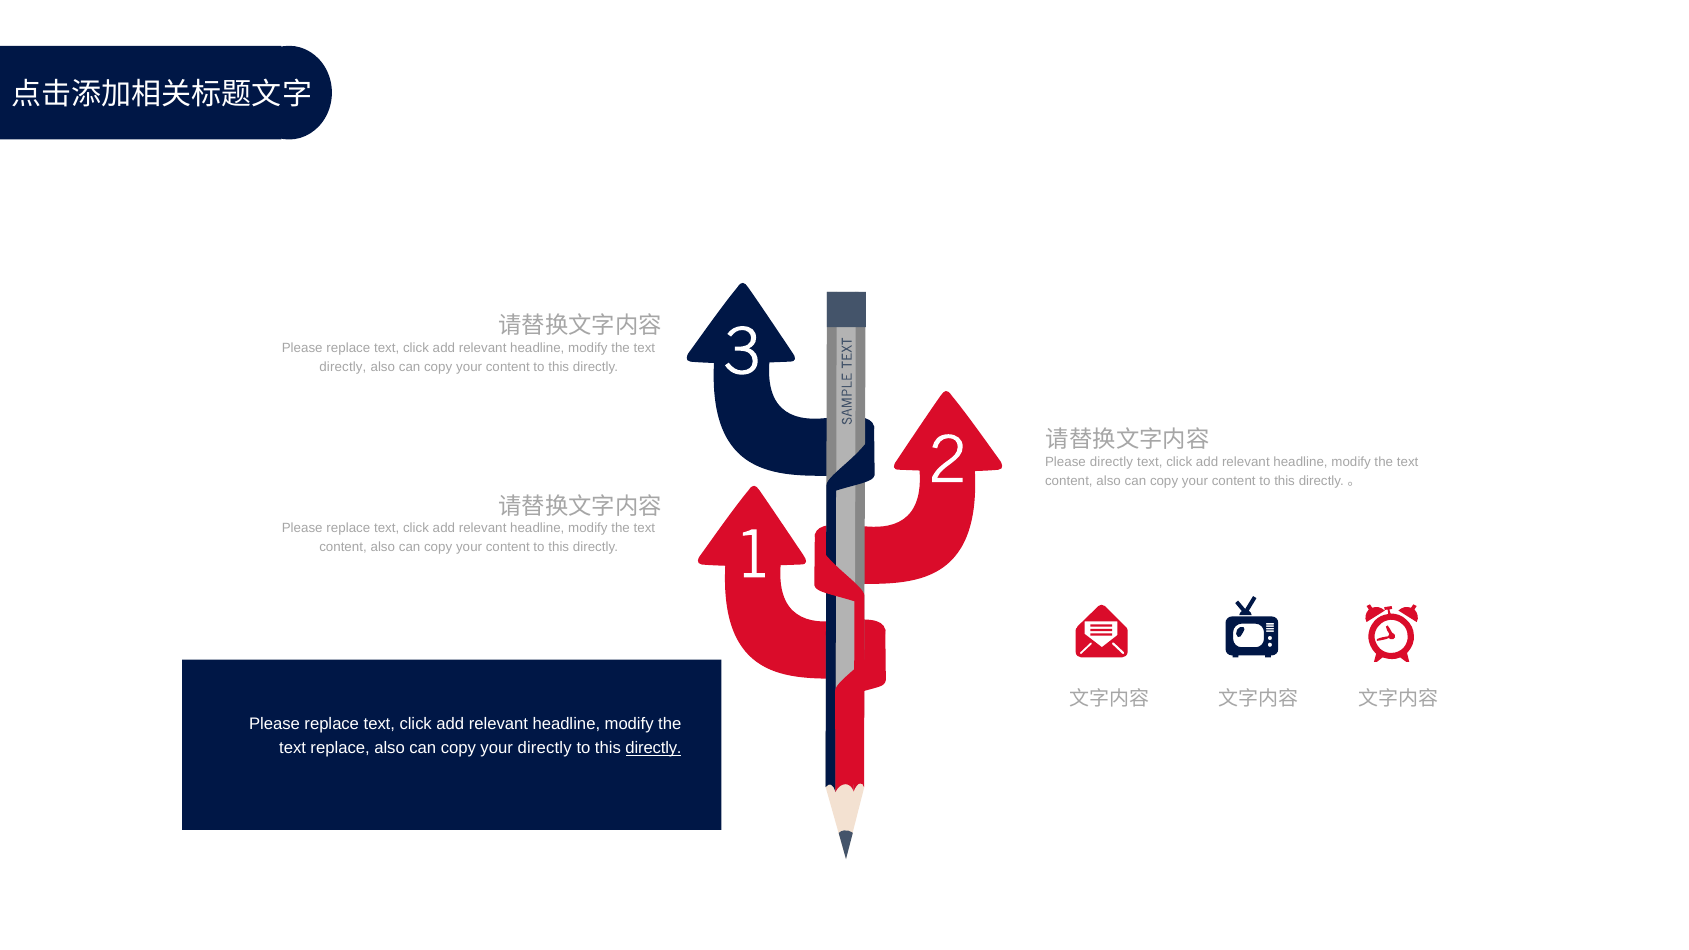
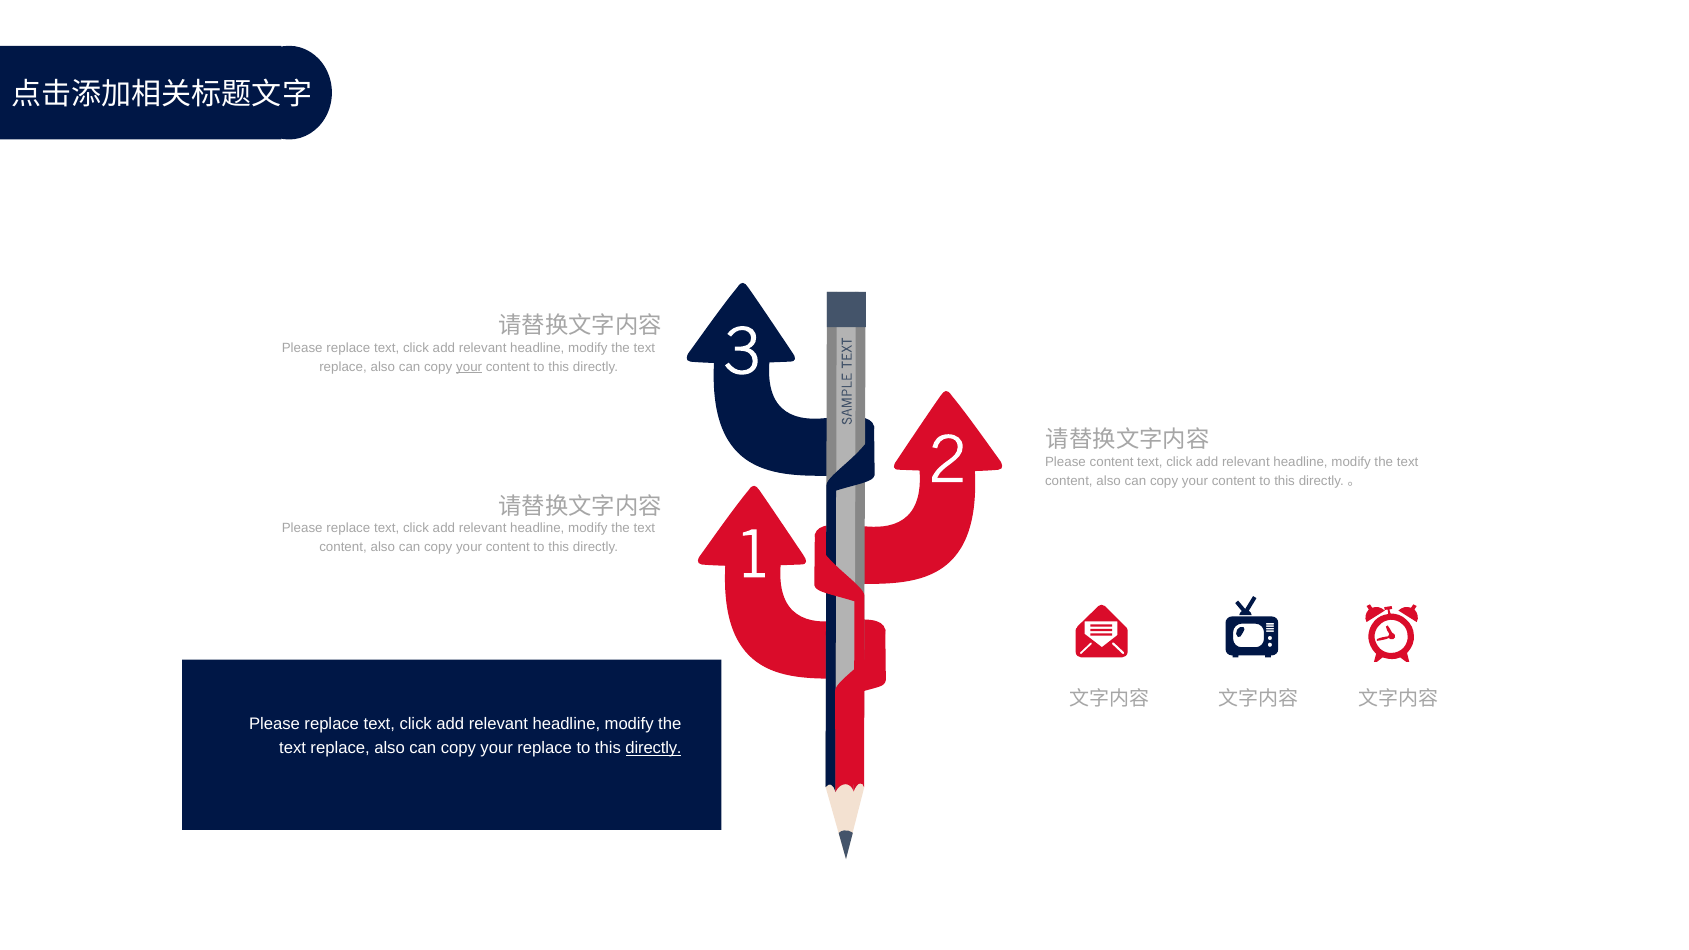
directly: directly -> replace (343, 367)
your underline: none -> present (469, 367)
Please directly: directly -> content (1112, 462)
your directly: directly -> replace (545, 748)
